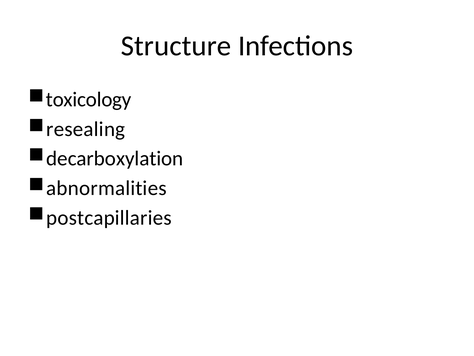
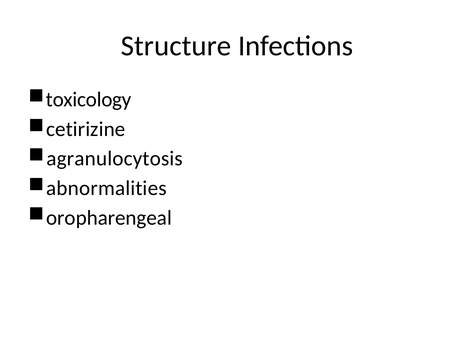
resealing: resealing -> cetirizine (86, 129)
decarboxylation: decarboxylation -> agranulocytosis (115, 158)
postcapillaries: postcapillaries -> oropharengeal (109, 217)
